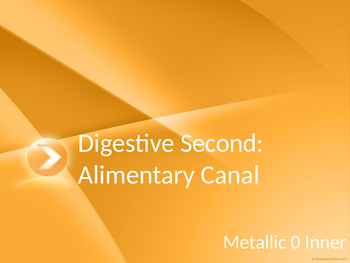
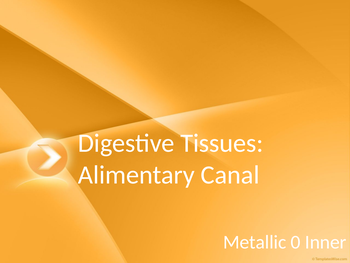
Second: Second -> Tissues (222, 143)
